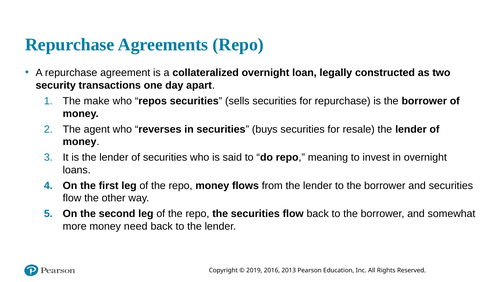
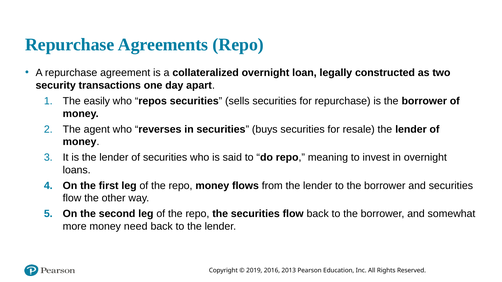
make: make -> easily (97, 101)
